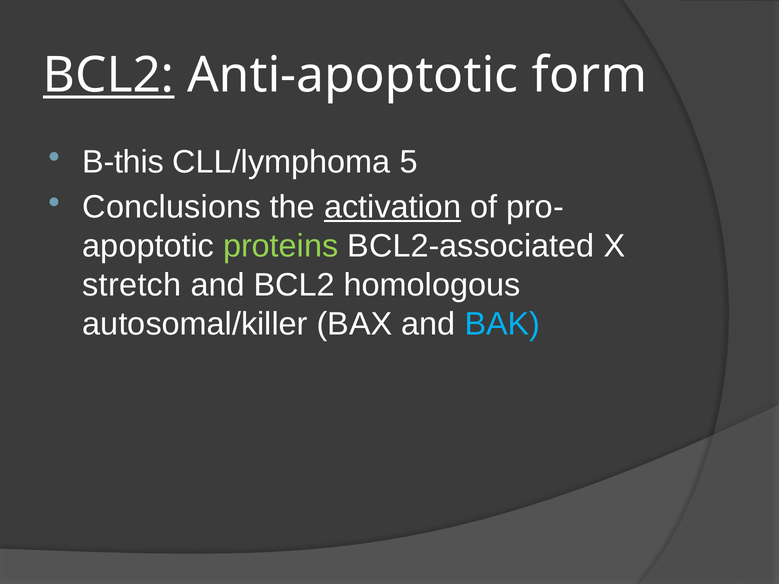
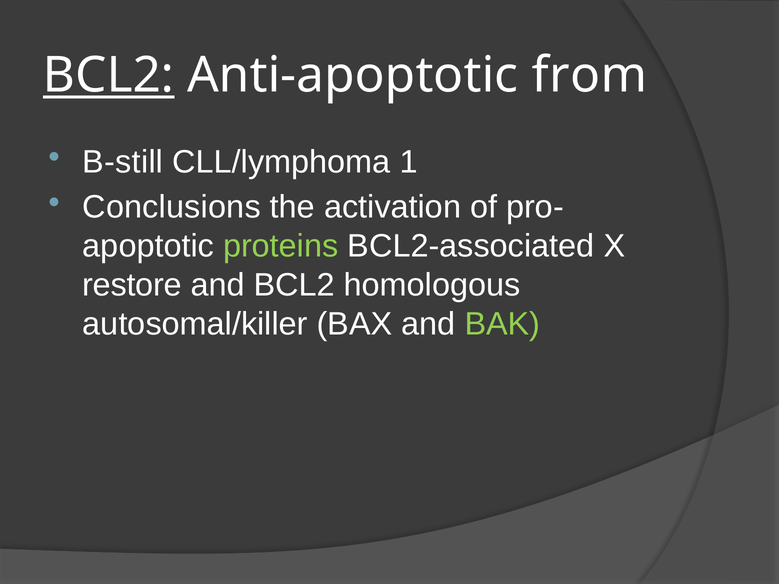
form: form -> from (590, 76)
B-this: B-this -> B-still (123, 162)
5: 5 -> 1 (409, 162)
activation underline: present -> none (393, 207)
stretch: stretch -> restore (132, 285)
BAK colour: light blue -> light green (502, 324)
